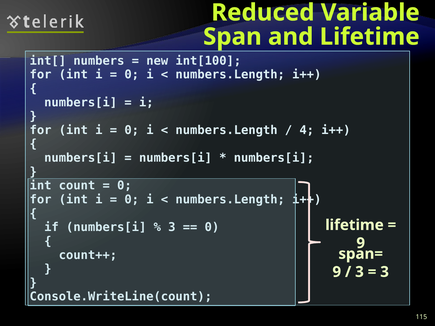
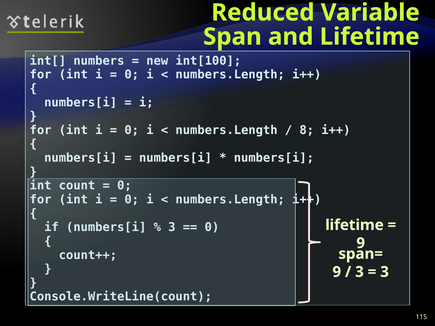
4: 4 -> 8 (307, 130)
